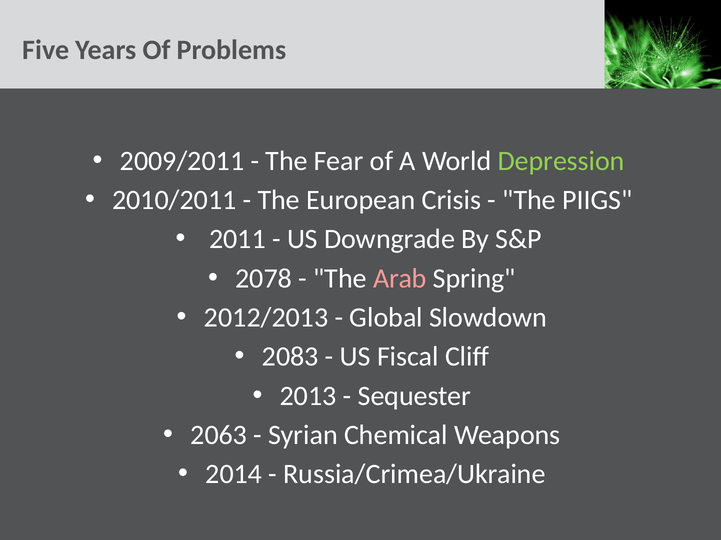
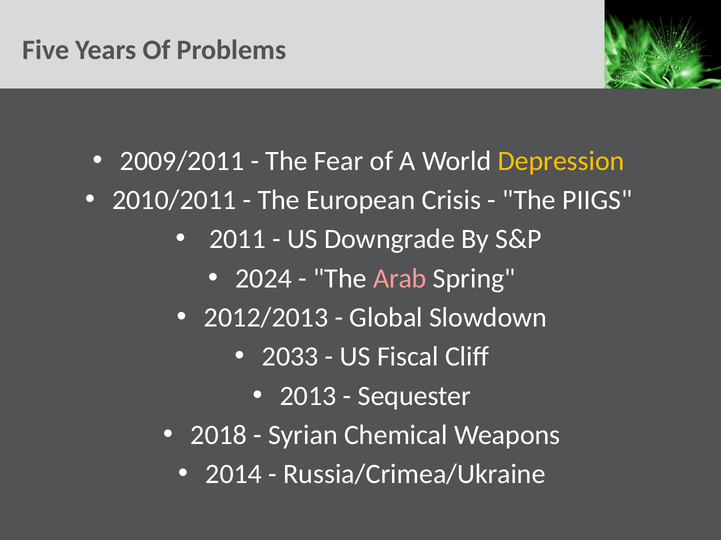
Depression colour: light green -> yellow (561, 161)
2078: 2078 -> 2024 (264, 279)
2083: 2083 -> 2033 (290, 357)
2063: 2063 -> 2018 (219, 436)
